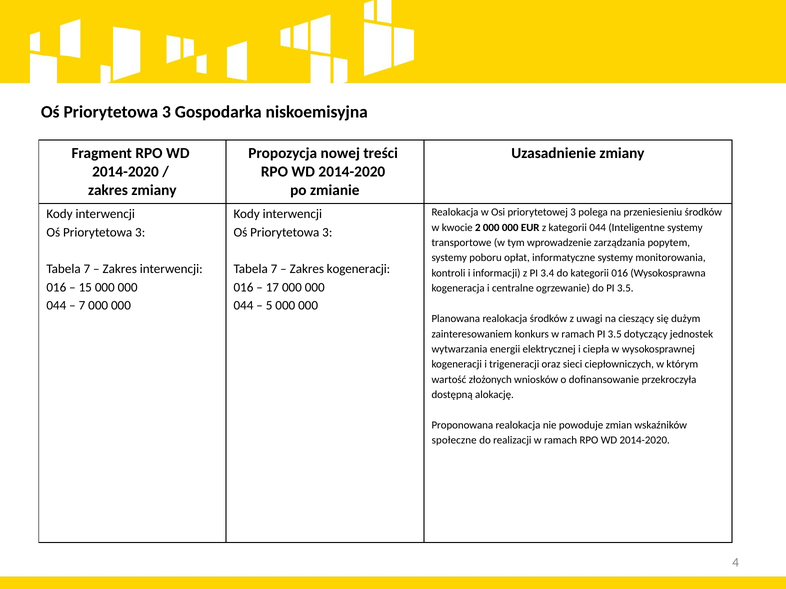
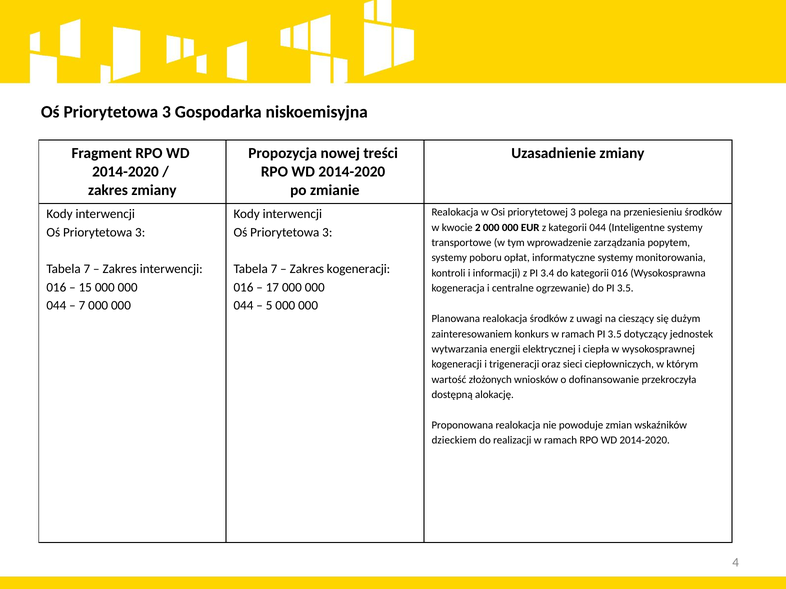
społeczne: społeczne -> dzieckiem (454, 441)
